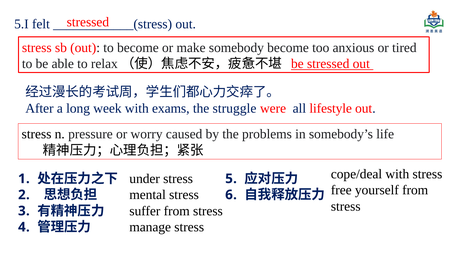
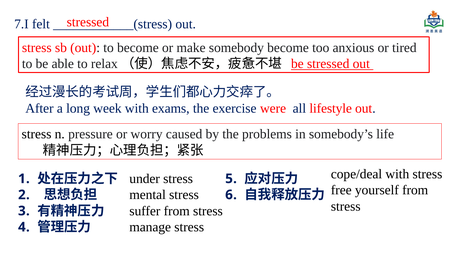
5.I: 5.I -> 7.I (21, 24)
struggle: struggle -> exercise (235, 108)
